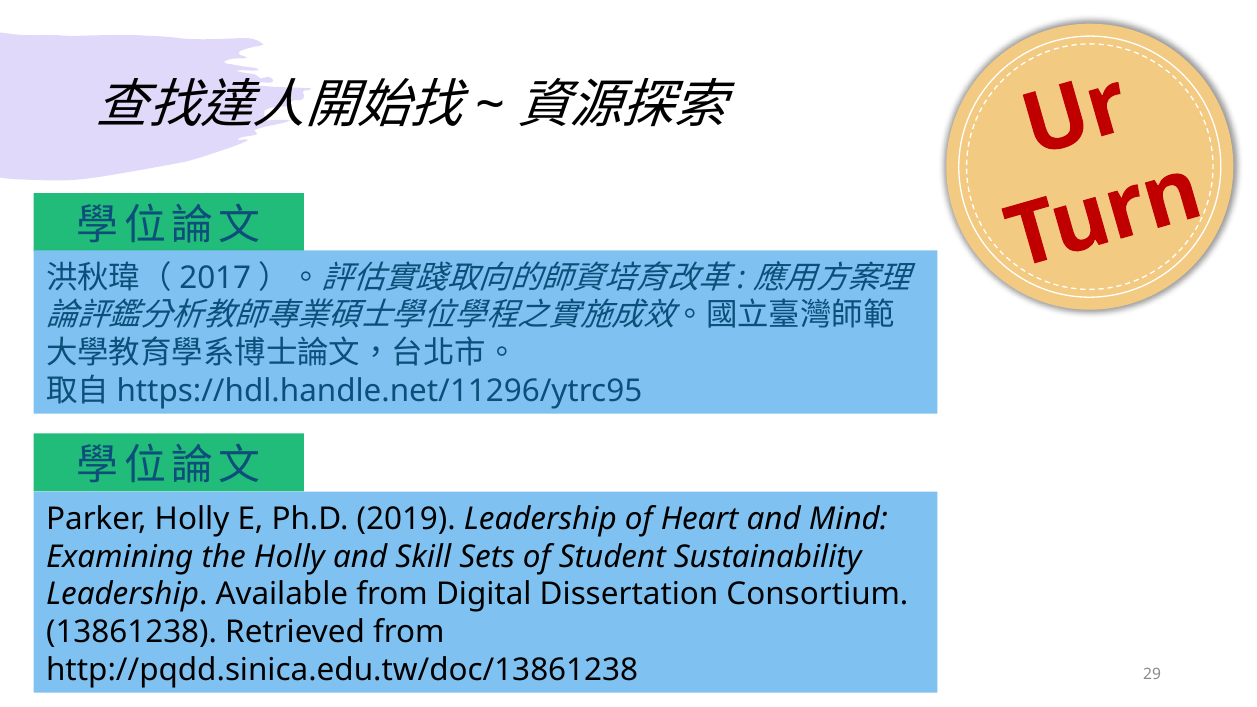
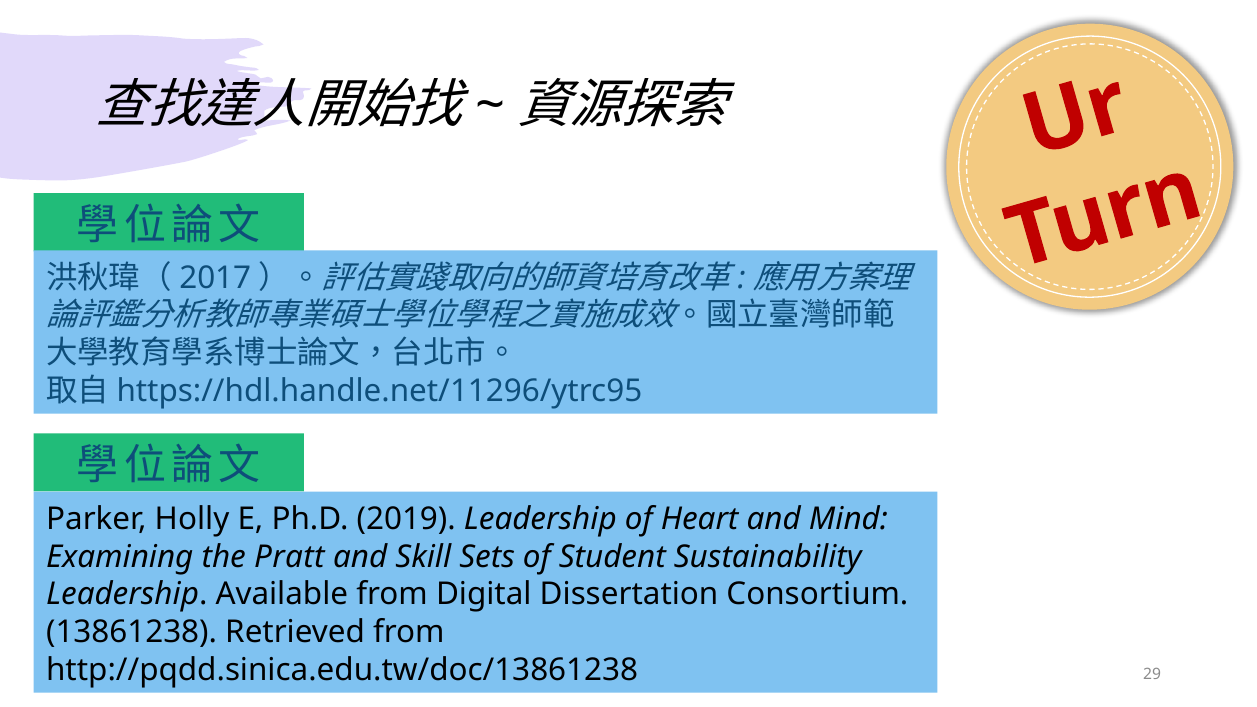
the Holly: Holly -> Pratt (289, 557)
